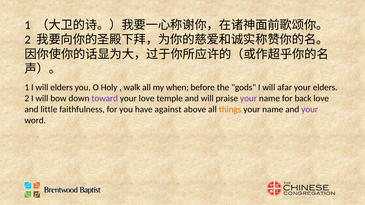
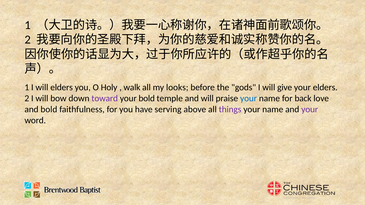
when: when -> looks (177, 88)
afar: afar -> give (285, 88)
your love: love -> bold (147, 99)
your colour: purple -> blue (249, 99)
and little: little -> bold (49, 110)
against: against -> serving (168, 110)
things colour: orange -> purple (230, 110)
